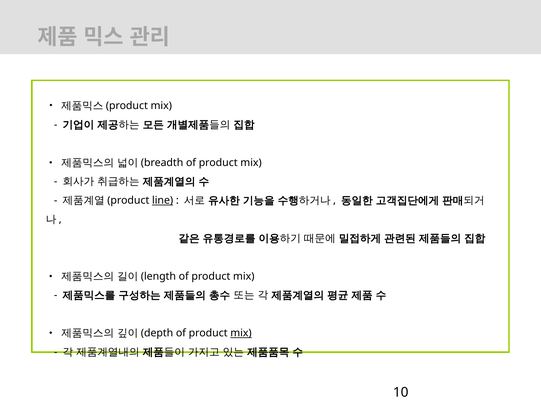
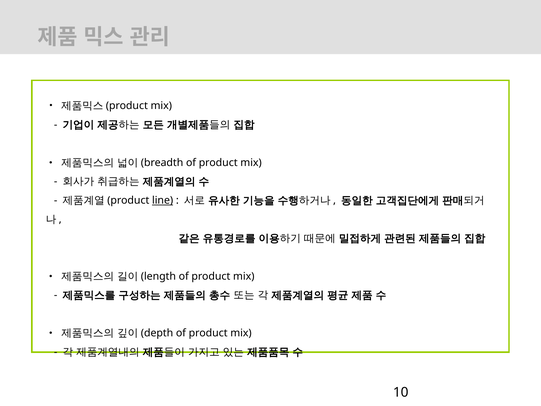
mix underline: present -> none (241, 333)
